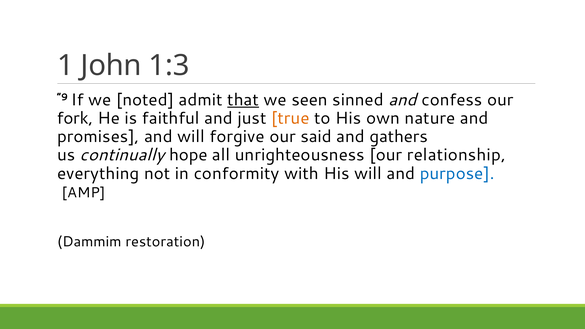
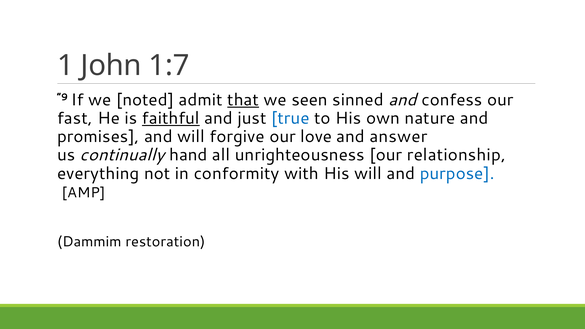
1:3: 1:3 -> 1:7 (169, 66)
fork: fork -> fast (75, 118)
faithful underline: none -> present (171, 118)
true colour: orange -> blue (290, 118)
said: said -> love (316, 137)
gathers: gathers -> answer (399, 137)
hope: hope -> hand (188, 155)
